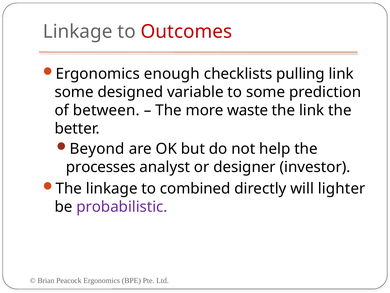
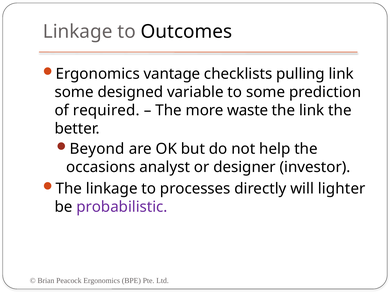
Outcomes colour: red -> black (186, 32)
enough: enough -> vantage (172, 74)
between: between -> required (106, 110)
processes: processes -> occasions (101, 167)
combined: combined -> processes (195, 188)
